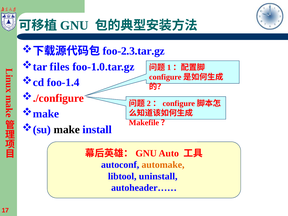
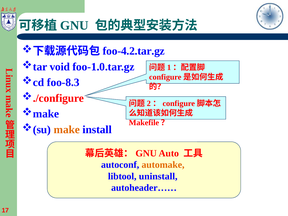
foo-2.3.tar.gz: foo-2.3.tar.gz -> foo-4.2.tar.gz (134, 51)
files: files -> void (60, 67)
foo-1.4: foo-1.4 -> foo-8.3 (63, 82)
make colour: black -> orange (67, 130)
